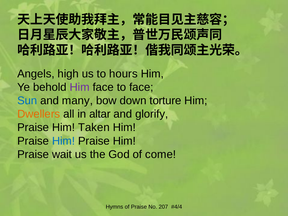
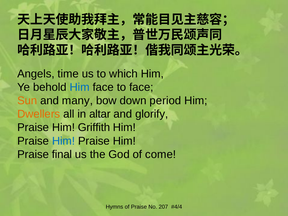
high: high -> time (68, 74)
hours: hours -> which (123, 74)
Him colour: purple -> blue (80, 87)
Sun colour: blue -> orange (27, 101)
torture: torture -> period (165, 101)
Taken: Taken -> Griffith (94, 128)
wait: wait -> final (62, 154)
